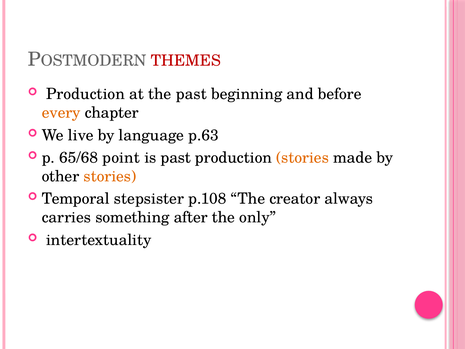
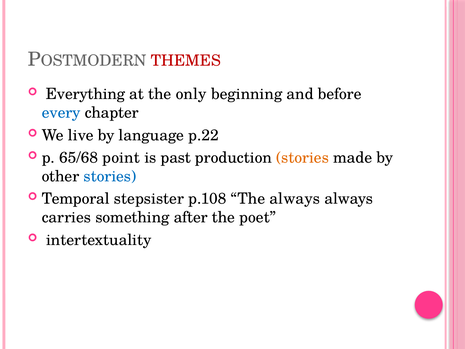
Production: Production -> Everything (86, 94)
the past: past -> only (191, 94)
every colour: orange -> blue (61, 113)
p.63: p.63 -> p.22 (204, 135)
stories colour: orange -> blue (110, 176)
The creator: creator -> always (295, 199)
only: only -> poet (258, 217)
